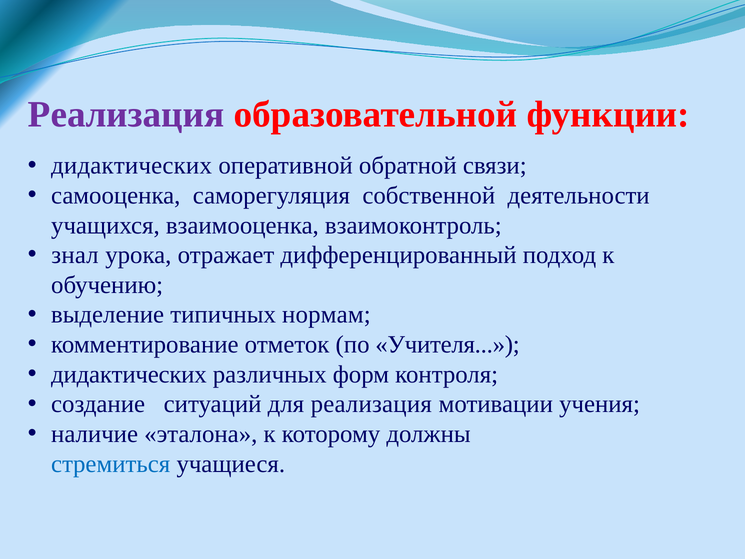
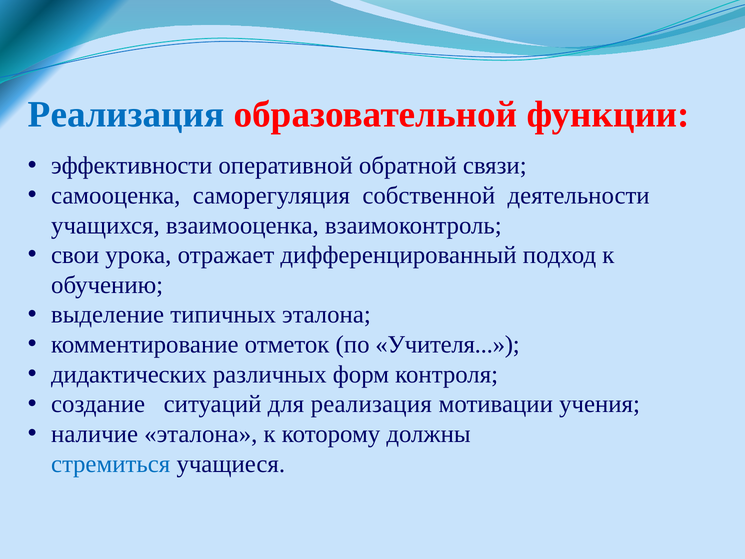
Реализация colour: purple -> blue (126, 114)
дидактических: дидактических -> эффективности (132, 166)
знал: знал -> свои (75, 255)
типичных нормам: нормам -> эталона (326, 315)
